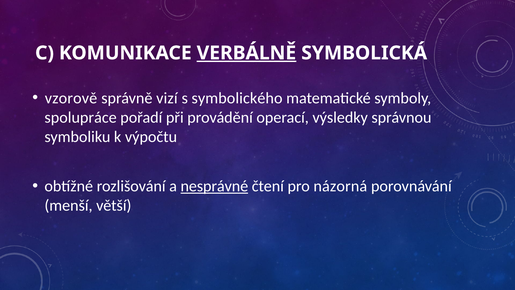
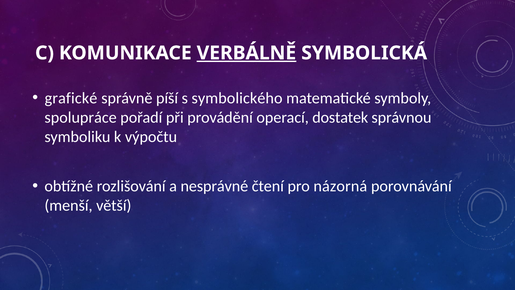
vzorově: vzorově -> grafické (71, 98)
vizí: vizí -> píší (167, 98)
výsledky: výsledky -> dostatek (340, 117)
nesprávné underline: present -> none (214, 186)
